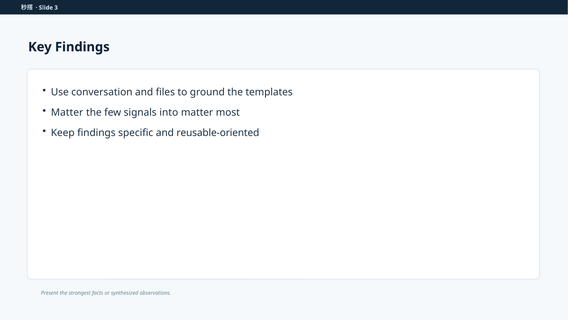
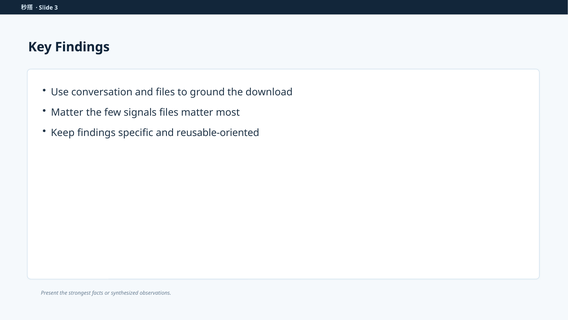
templates: templates -> download (269, 92)
signals into: into -> files (169, 112)
